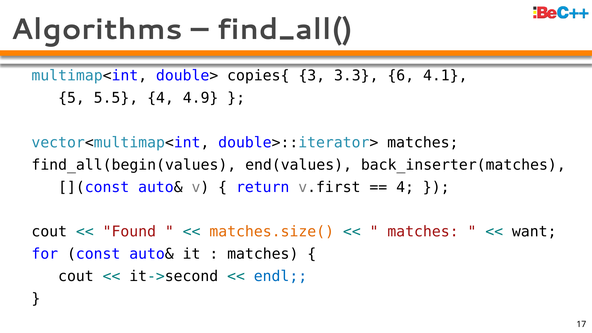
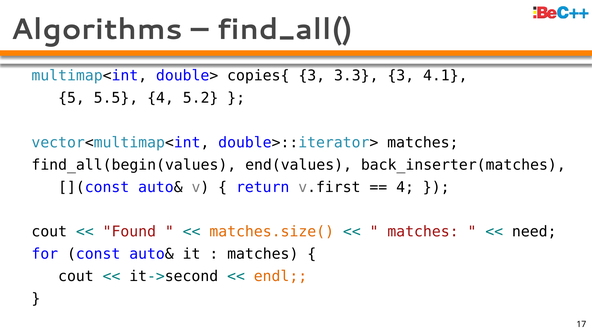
3.3 6: 6 -> 3 (401, 76)
4.9: 4.9 -> 5.2 (201, 98)
want: want -> need (534, 232)
endl colour: blue -> orange (280, 276)
